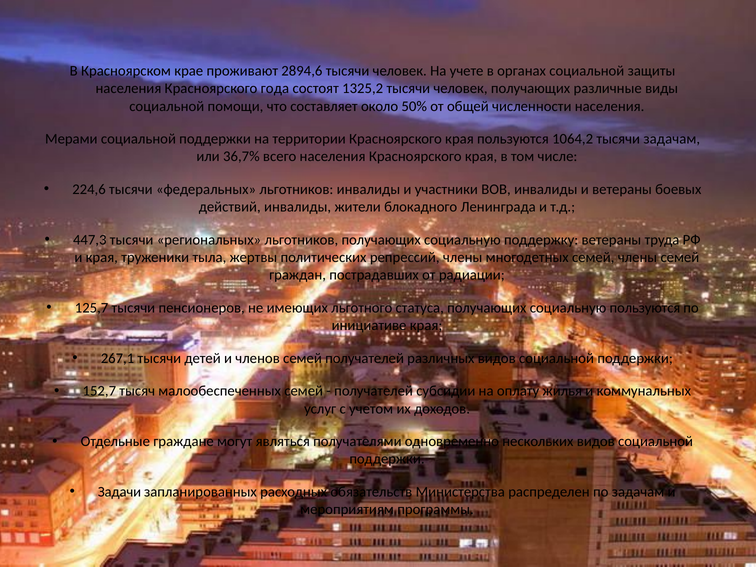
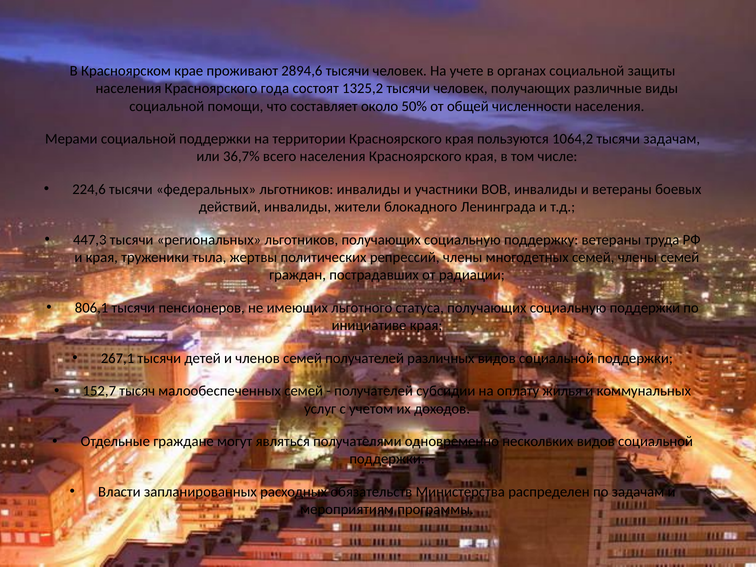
125,7: 125,7 -> 806,1 (92, 308)
социальную пользуются: пользуются -> поддержки (645, 308)
Задачи: Задачи -> Власти (119, 492)
